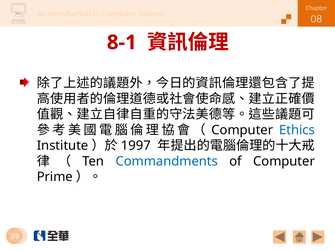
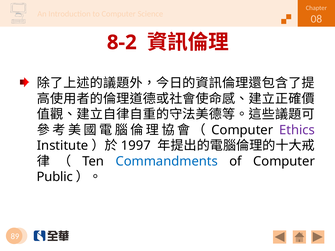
8-1: 8-1 -> 8-2 (122, 42)
Ethics colour: blue -> purple (297, 130)
Prime: Prime -> Public (55, 177)
